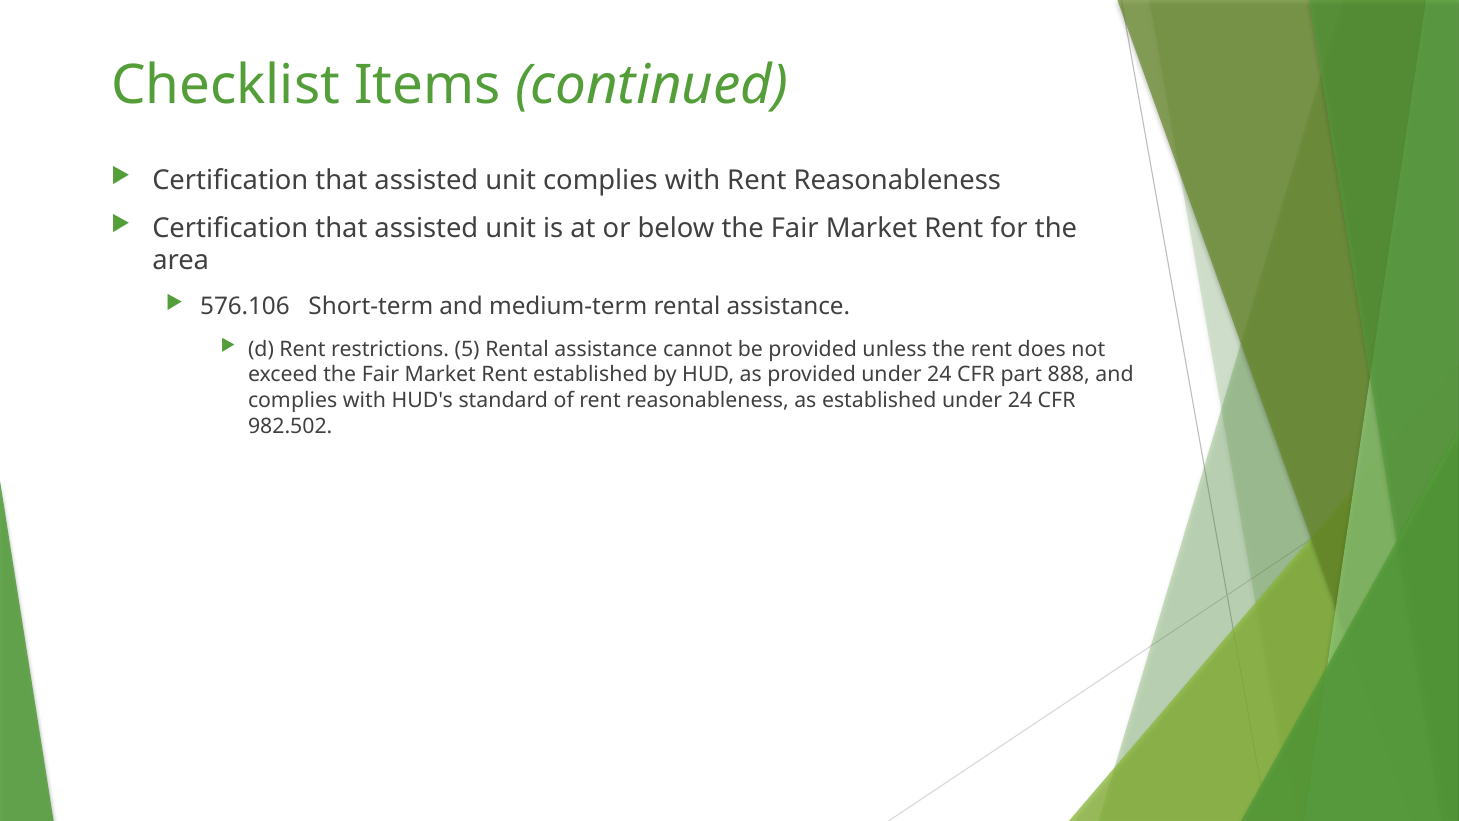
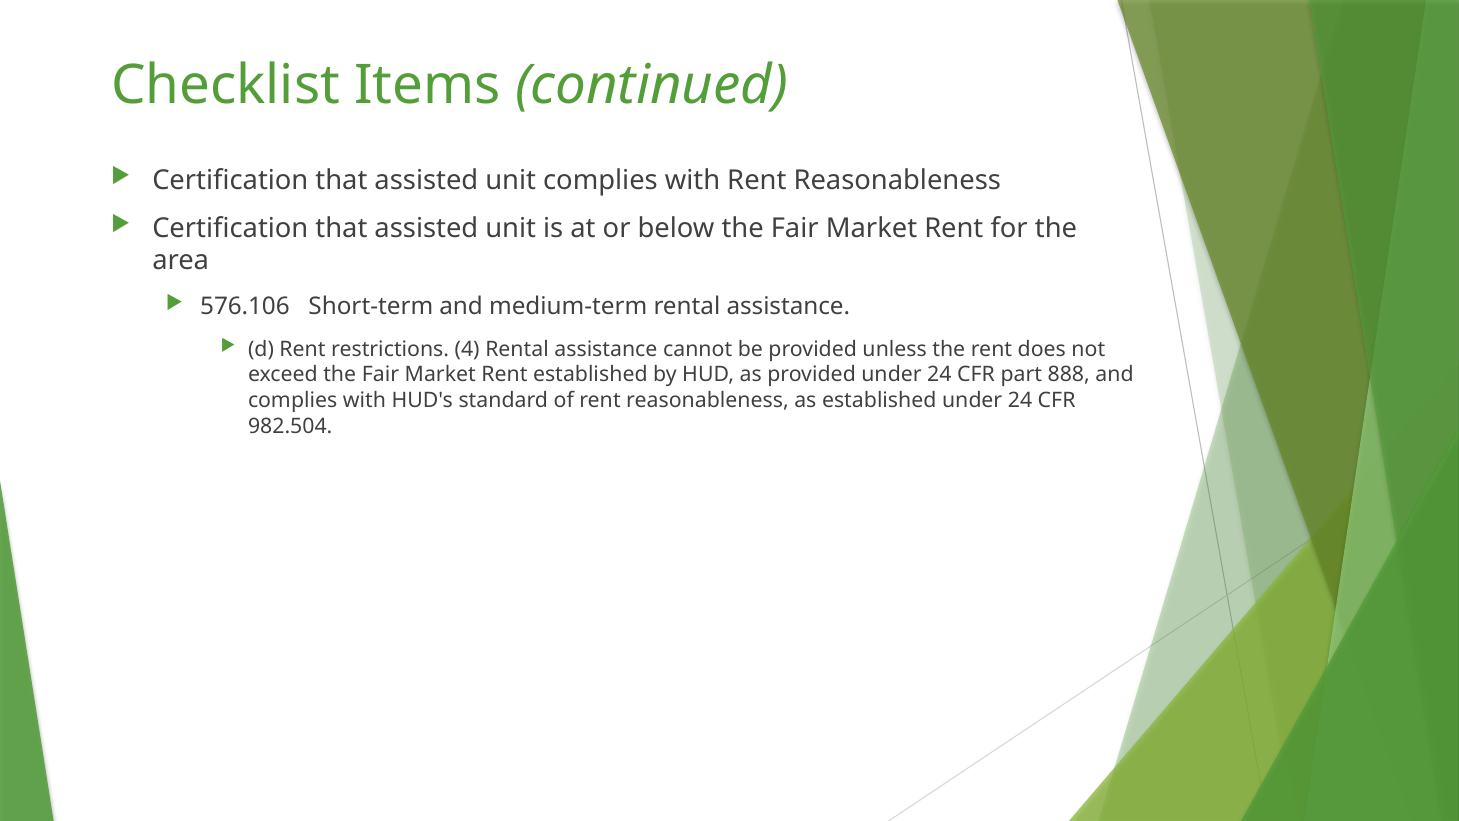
5: 5 -> 4 (467, 349)
982.502: 982.502 -> 982.504 (290, 426)
